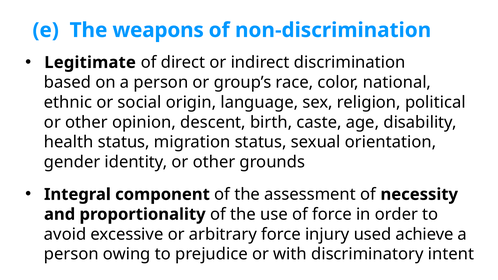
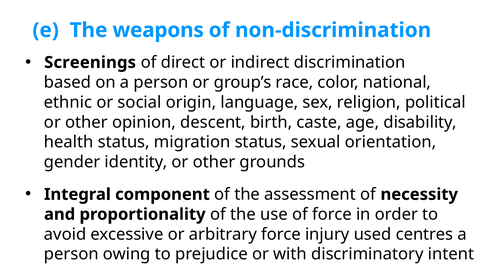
Legitimate: Legitimate -> Screenings (90, 62)
achieve: achieve -> centres (425, 234)
